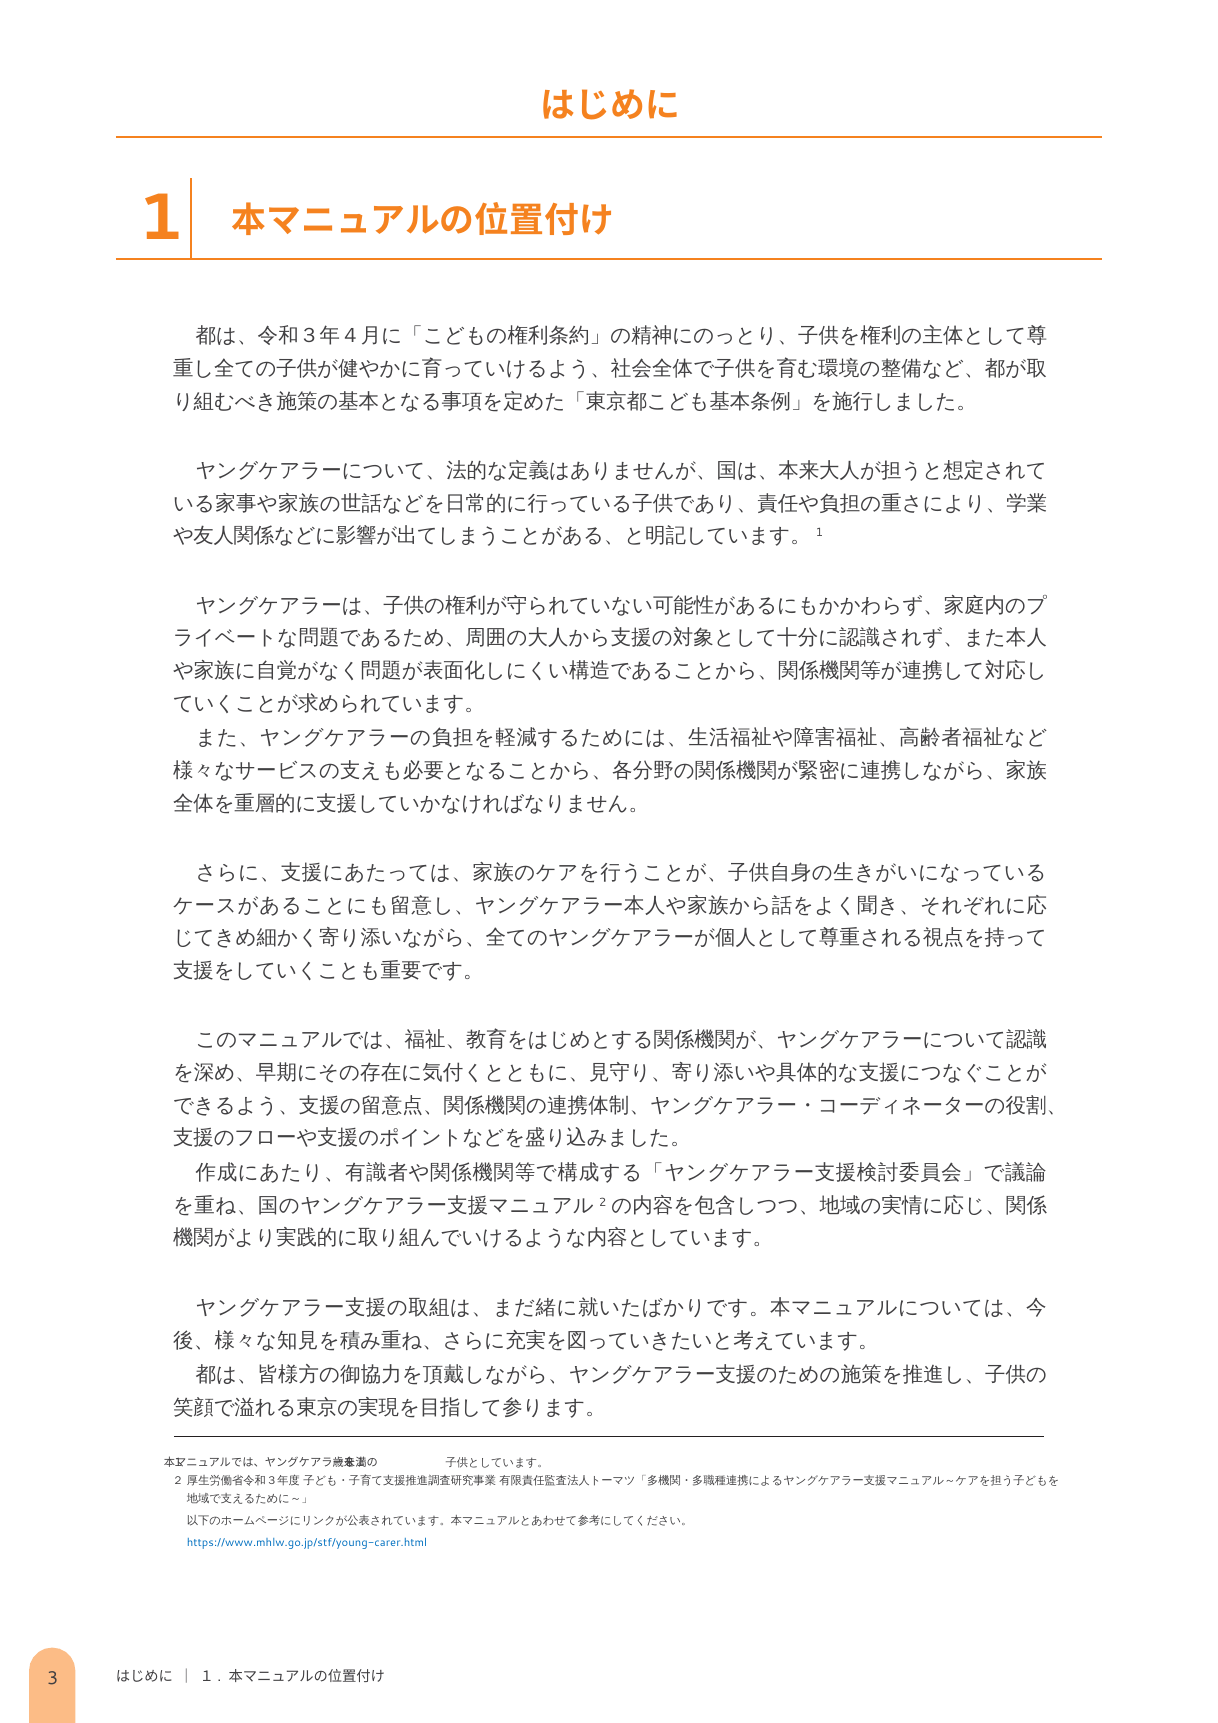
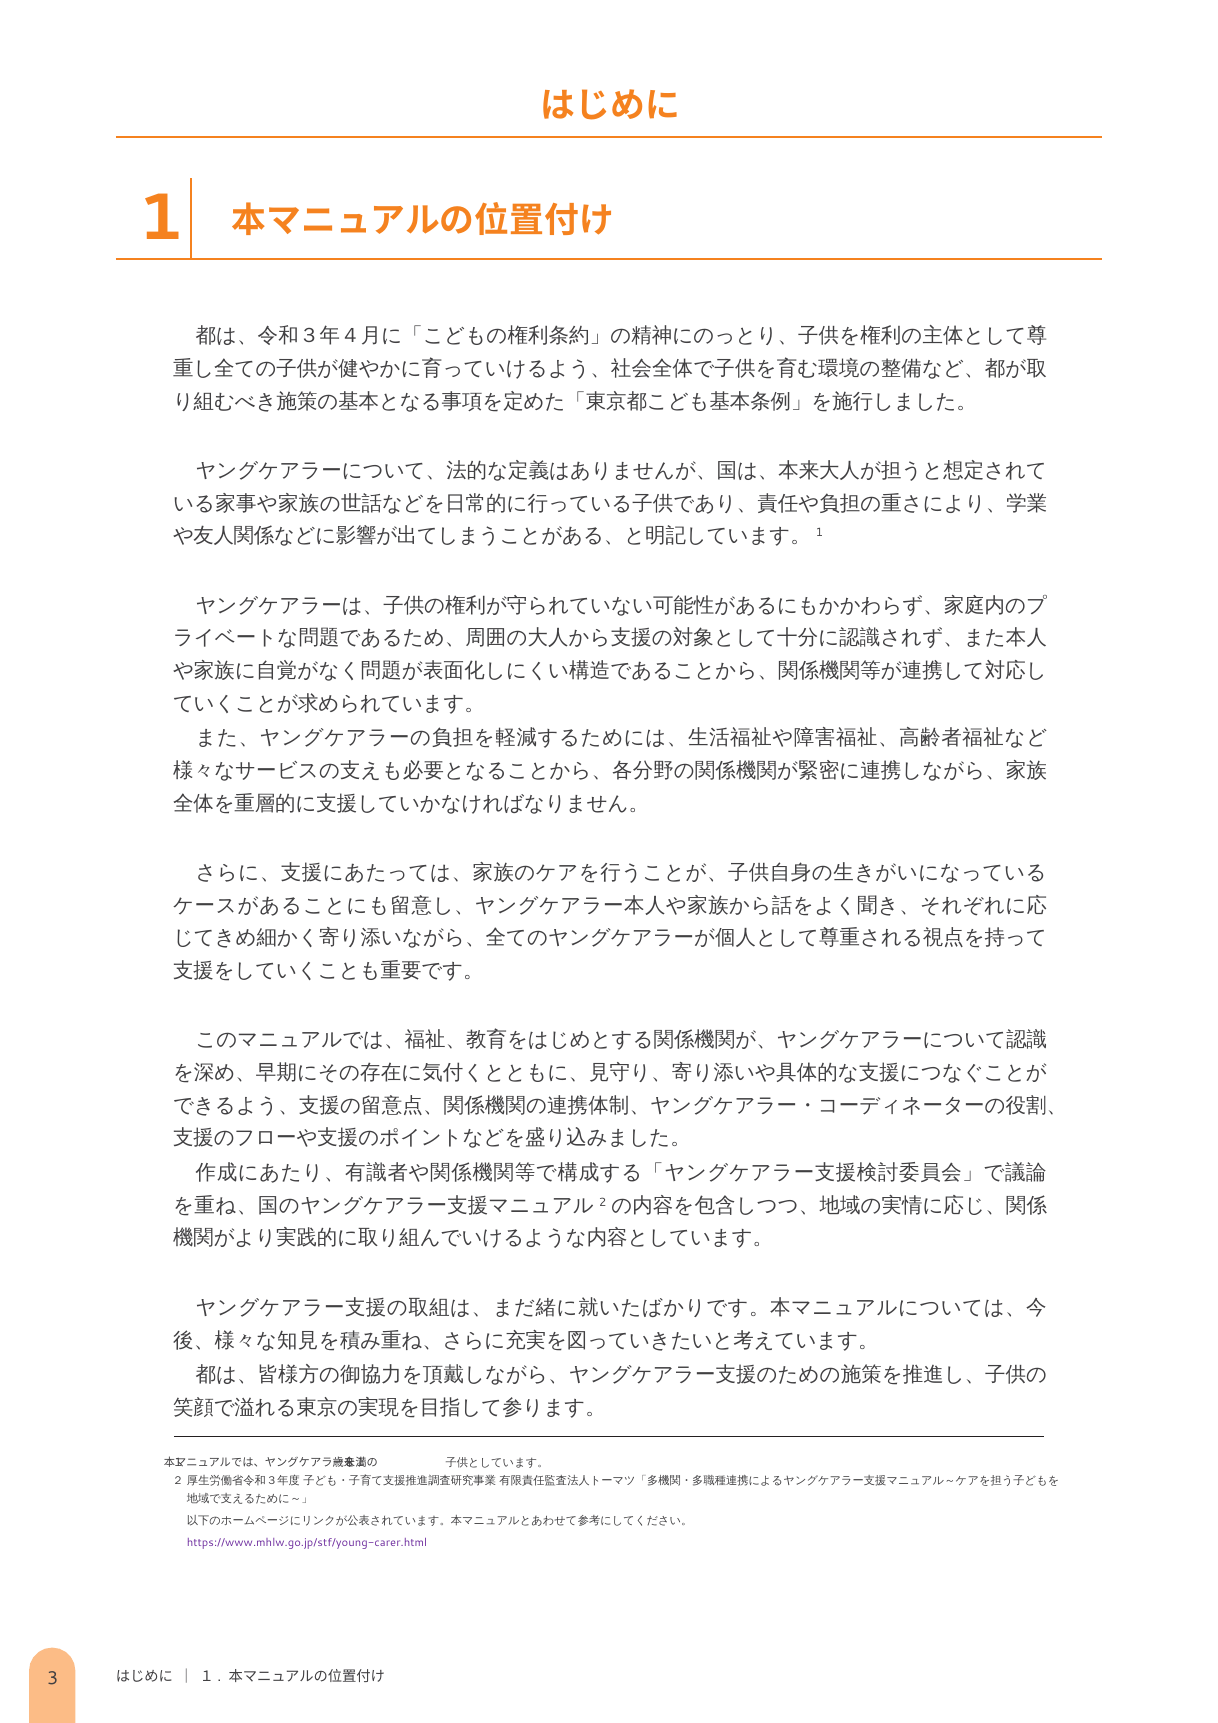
https://www.mhlw.go.jp/stf/young-carer.html colour: blue -> purple (307, 1542)
